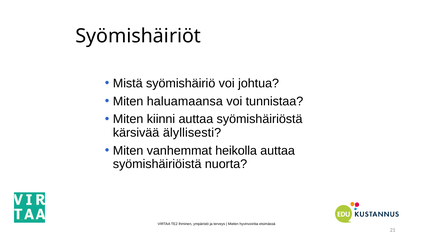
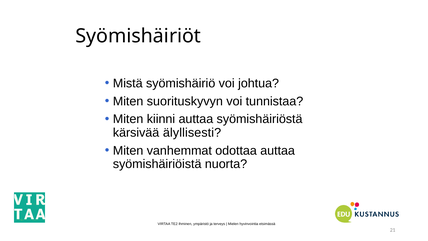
haluamaansa: haluamaansa -> suorituskyvyn (185, 101)
heikolla: heikolla -> odottaa (236, 151)
